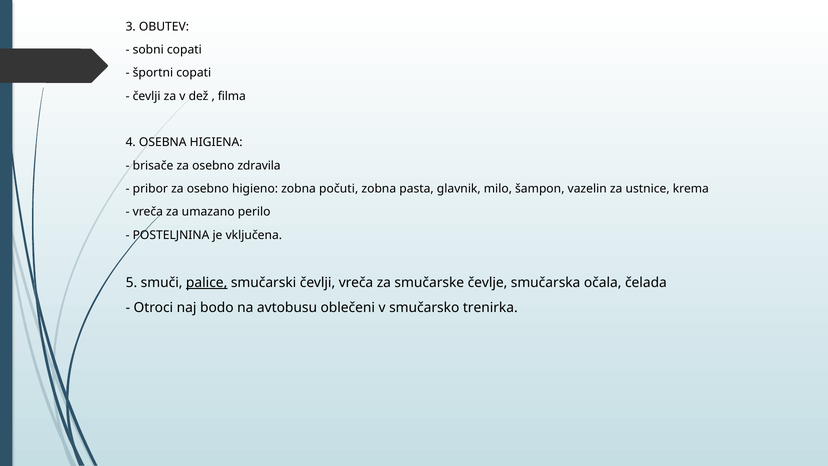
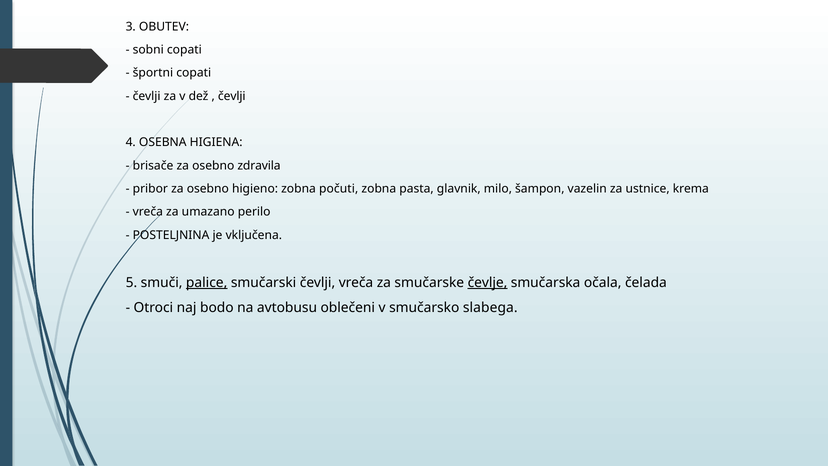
filma: filma -> čevlji (232, 96)
čevlje underline: none -> present (487, 282)
trenirka: trenirka -> slabega (490, 308)
